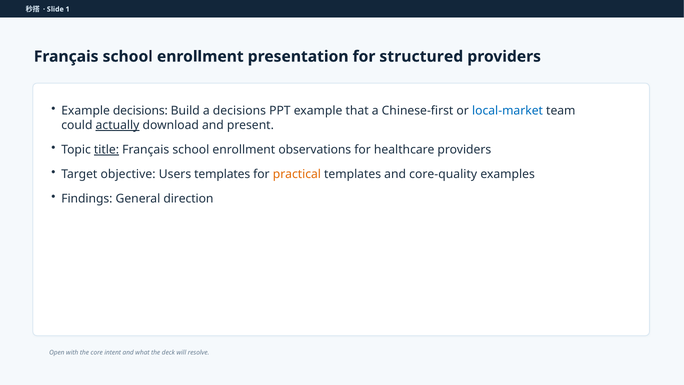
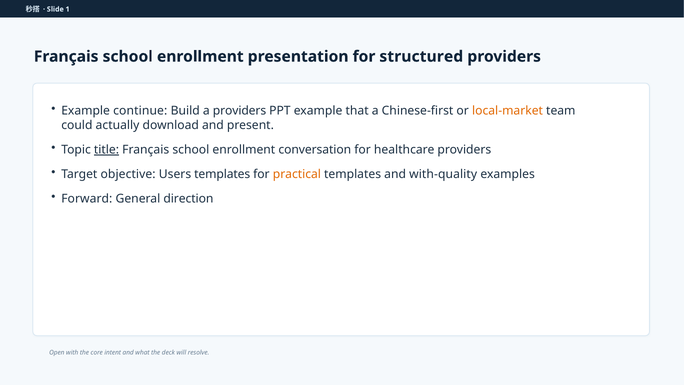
Example decisions: decisions -> continue (140, 111)
a decisions: decisions -> providers (240, 111)
local-market colour: blue -> orange (508, 111)
actually underline: present -> none (117, 125)
observations: observations -> conversation (315, 150)
core-quality: core-quality -> with-quality (443, 174)
Findings: Findings -> Forward (87, 199)
